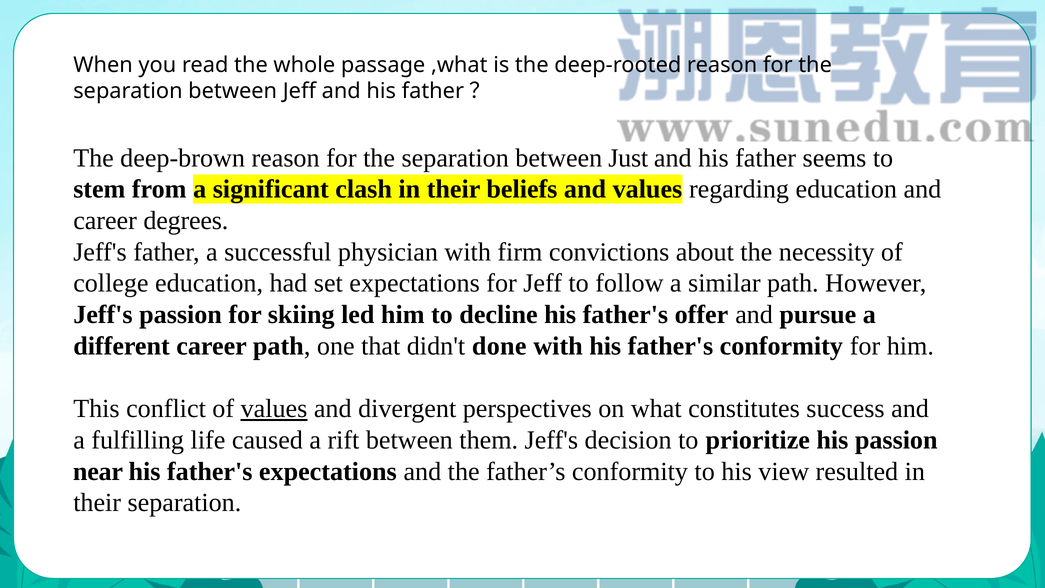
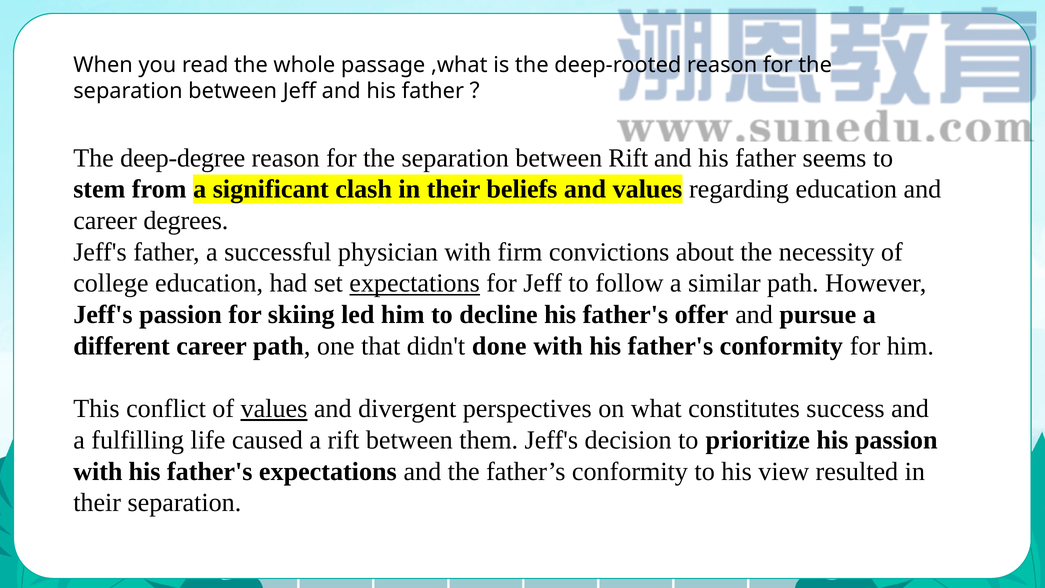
deep-brown: deep-brown -> deep-degree (183, 158)
between Just: Just -> Rift (628, 158)
expectations underline: none -> present (415, 283)
near: near -> with (98, 471)
